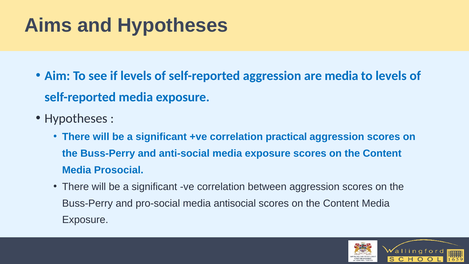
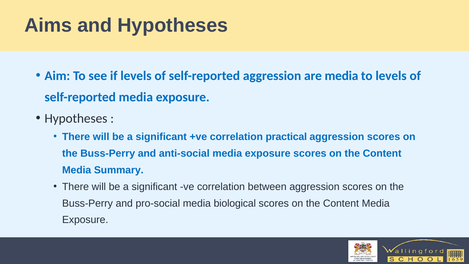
Prosocial: Prosocial -> Summary (119, 170)
antisocial: antisocial -> biological (235, 203)
